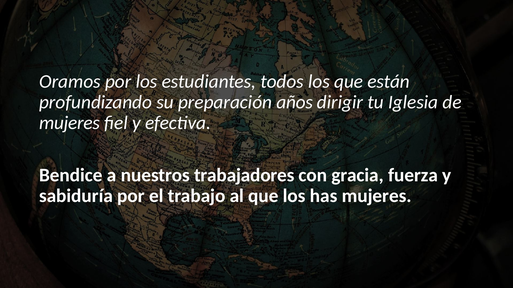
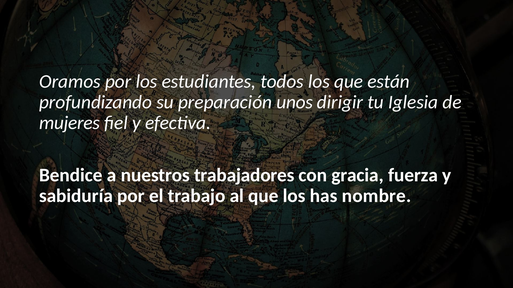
años: años -> unos (295, 102)
has mujeres: mujeres -> nombre (377, 196)
